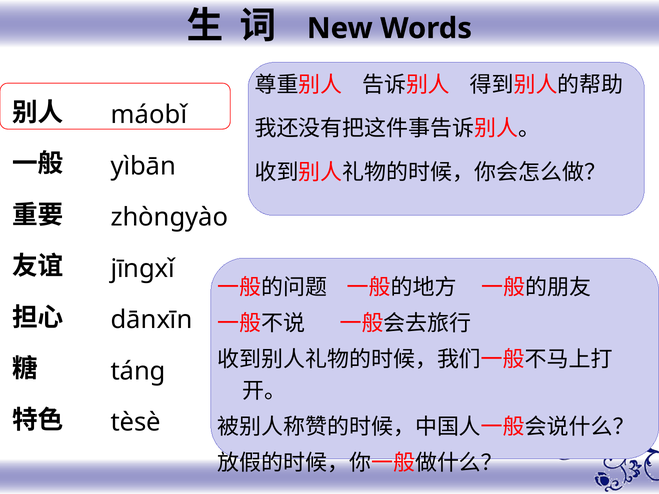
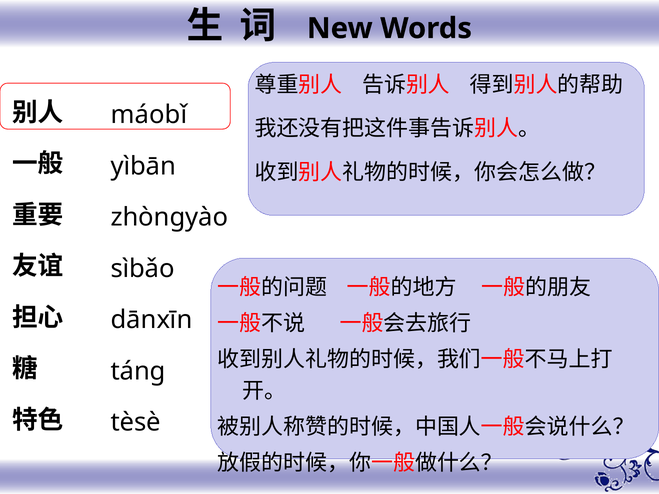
jīngxǐ: jīngxǐ -> sìbǎo (143, 269)
